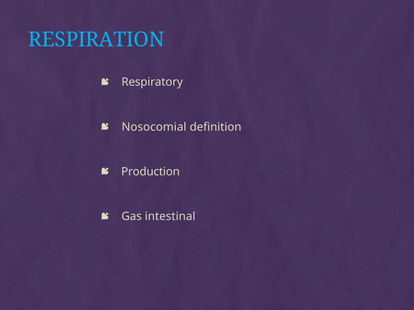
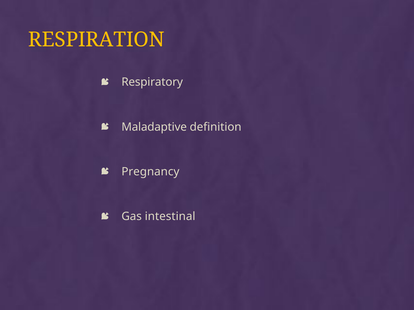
RESPIRATION colour: light blue -> yellow (96, 40)
Nosocomial: Nosocomial -> Maladaptive (154, 127)
Production: Production -> Pregnancy (150, 172)
